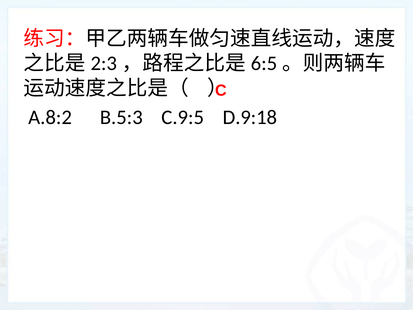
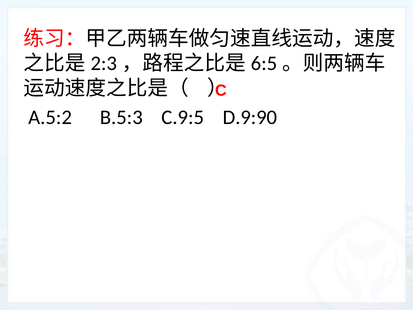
A.8:2: A.8:2 -> A.5:2 (50, 117)
D.9:18: D.9:18 -> D.9:90 (250, 117)
